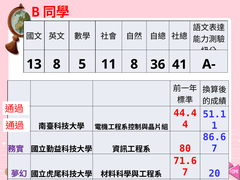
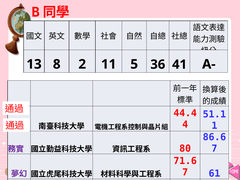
5: 5 -> 2 (82, 64)
11 8: 8 -> 5 (134, 64)
20: 20 -> 61 (214, 173)
